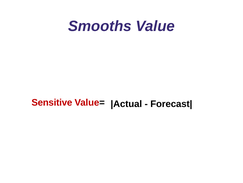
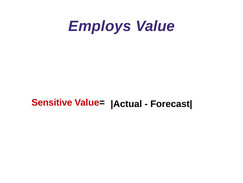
Smooths: Smooths -> Employs (100, 26)
